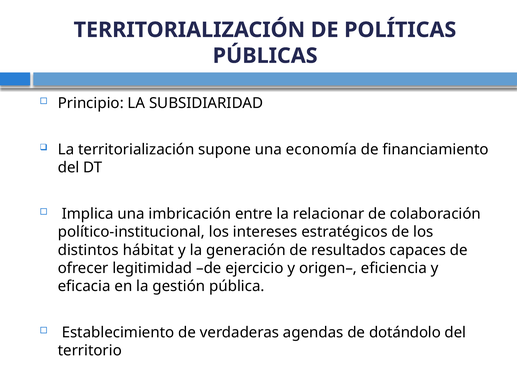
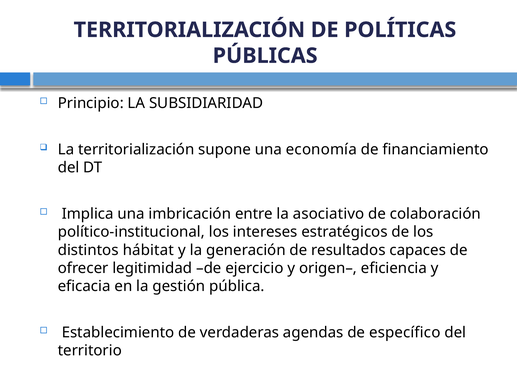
relacionar: relacionar -> asociativo (329, 214)
dotándolo: dotándolo -> específico (405, 332)
